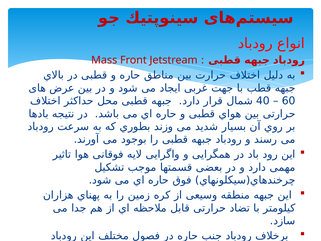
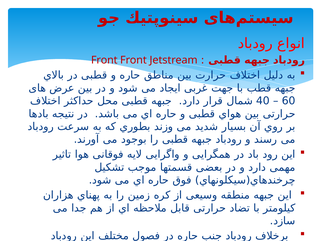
Mass: Mass -> Front (104, 60)
